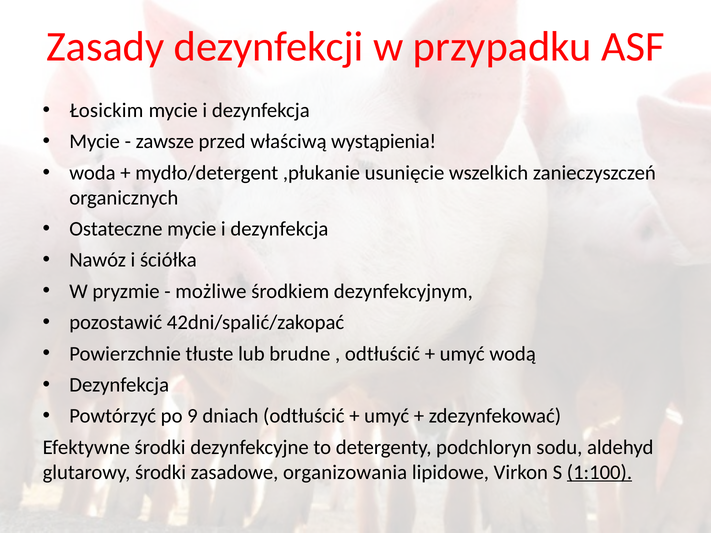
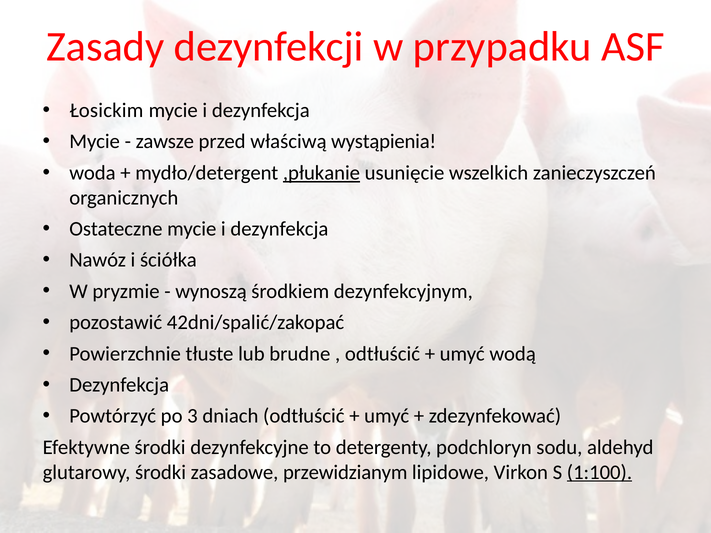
,płukanie underline: none -> present (321, 173)
możliwe: możliwe -> wynoszą (211, 291)
9: 9 -> 3 (192, 416)
organizowania: organizowania -> przewidzianym (345, 472)
